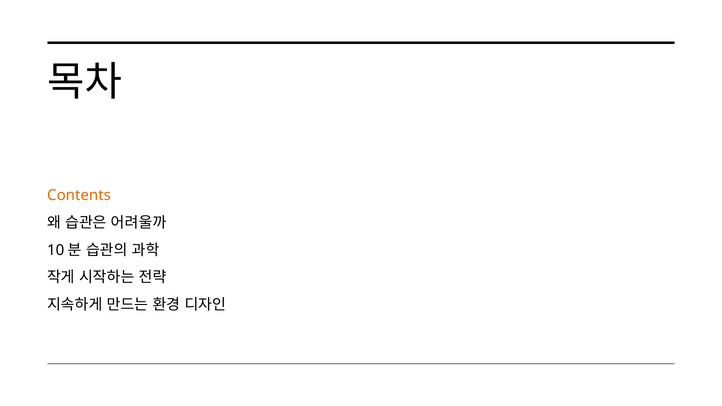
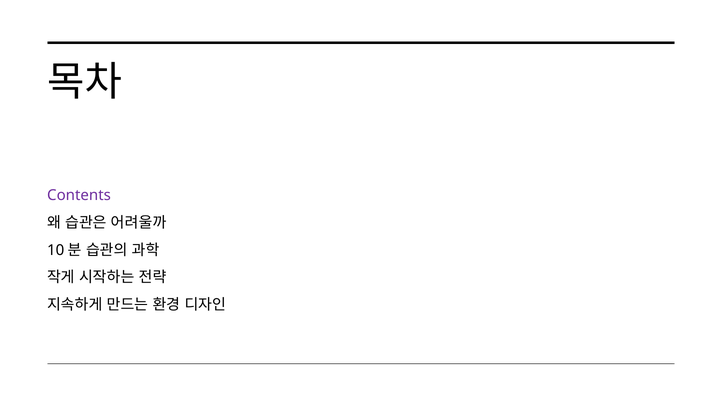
Contents colour: orange -> purple (79, 195)
